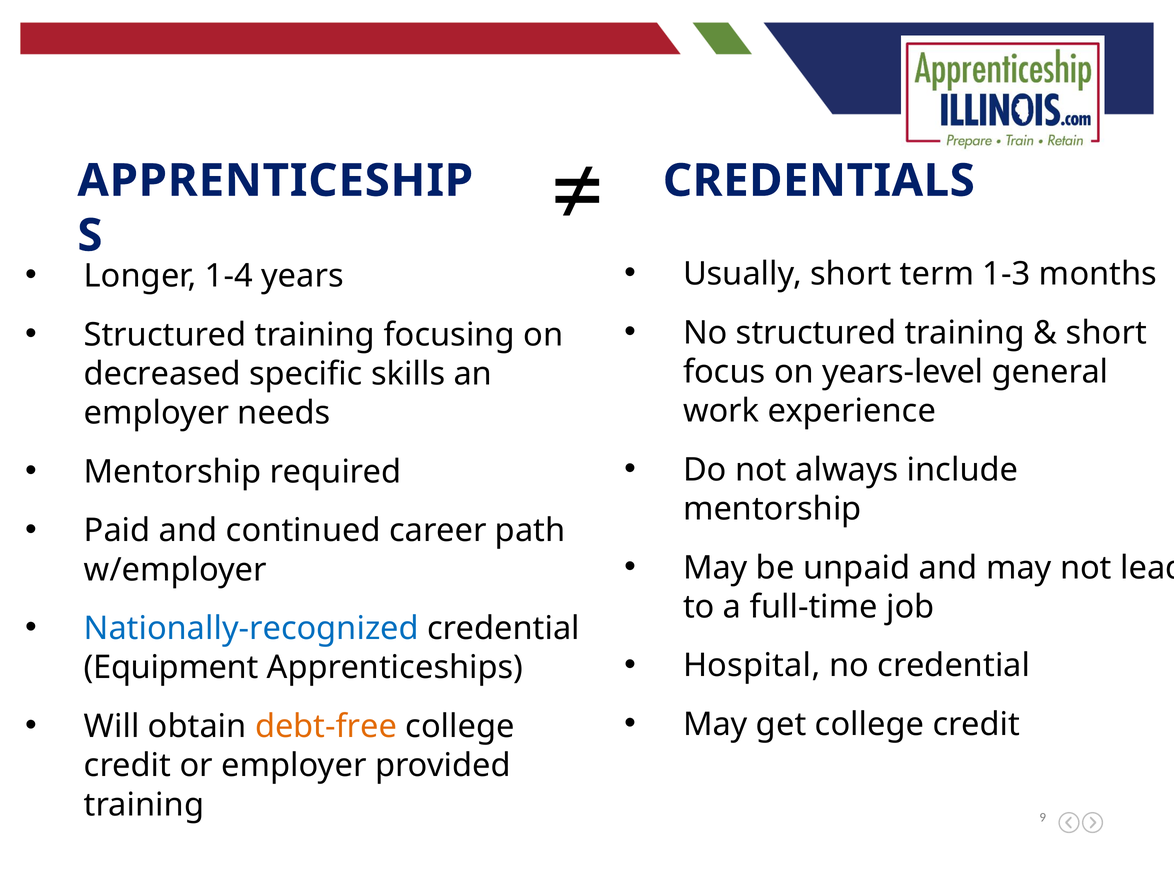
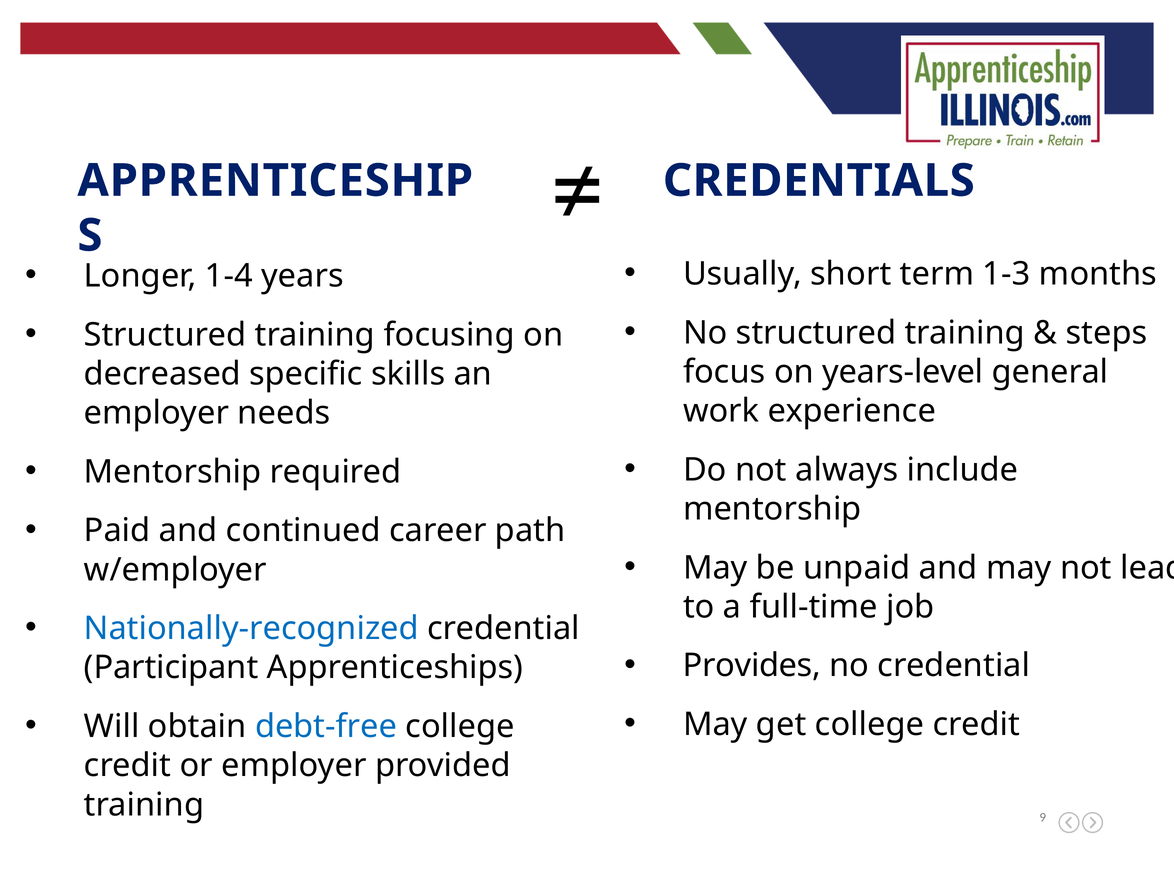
short: short -> steps (1107, 333)
Hospital: Hospital -> Provides (752, 665)
Equipment: Equipment -> Participant (171, 667)
debt-free colour: orange -> blue (326, 726)
